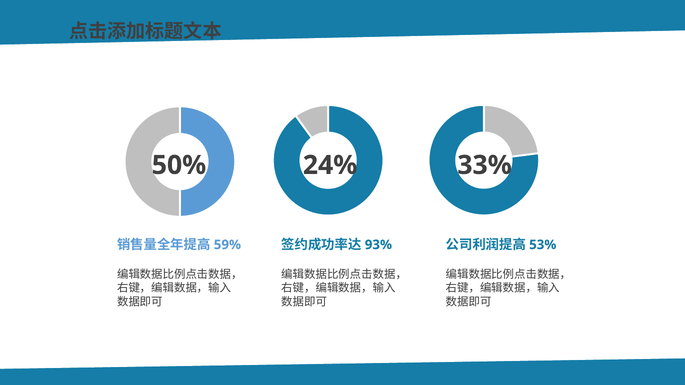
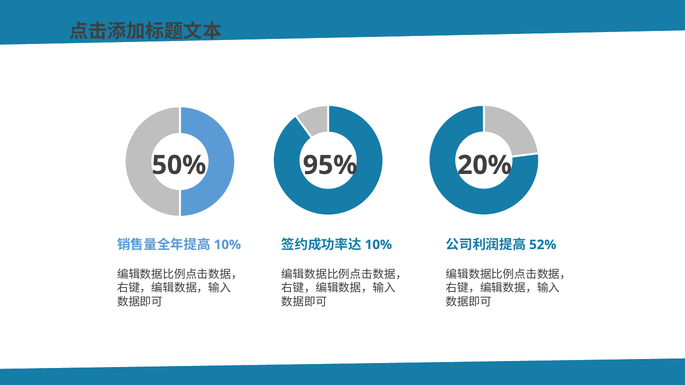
24%: 24% -> 95% (330, 165)
33%: 33% -> 20% (485, 165)
59%: 59% -> 10% (227, 245)
93%: 93% -> 10% (378, 245)
53%: 53% -> 52% (543, 245)
